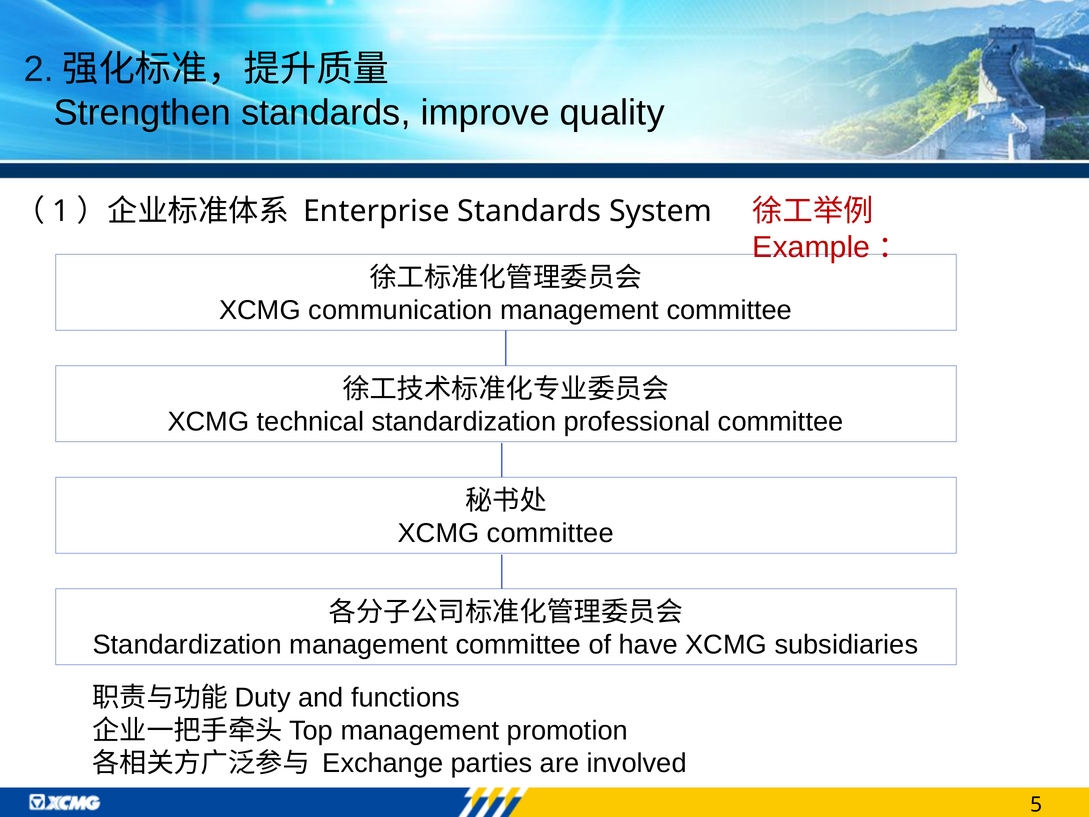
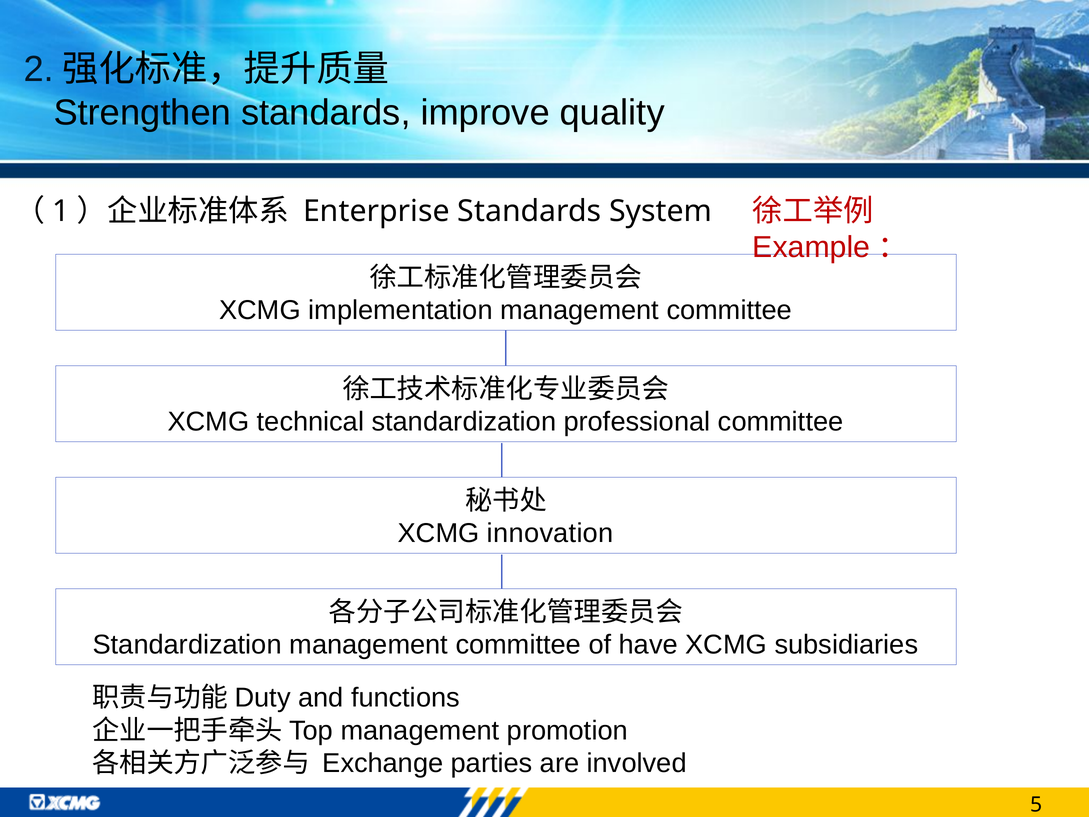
communication: communication -> implementation (400, 310)
XCMG committee: committee -> innovation (550, 533)
